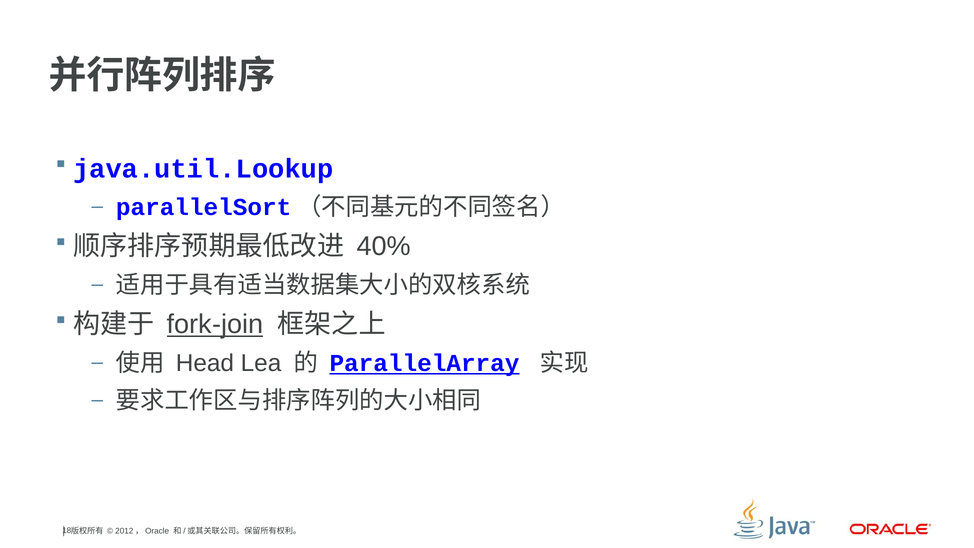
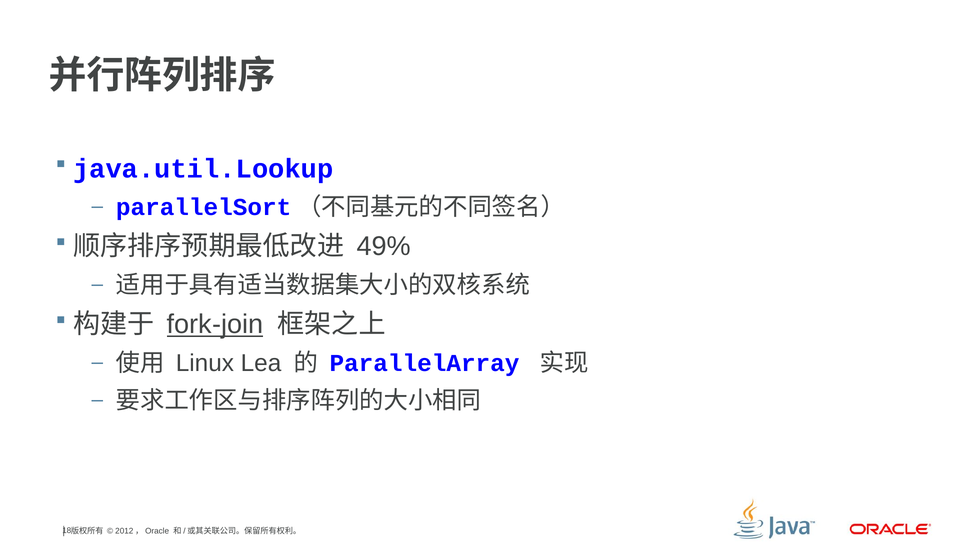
40%: 40% -> 49% (384, 246)
Head: Head -> Linux (205, 363)
ParallelArray underline: present -> none (424, 363)
